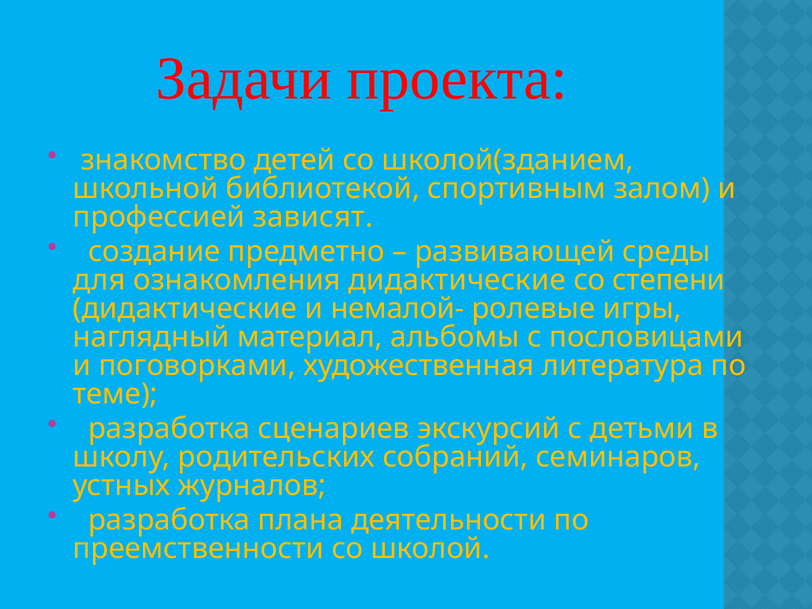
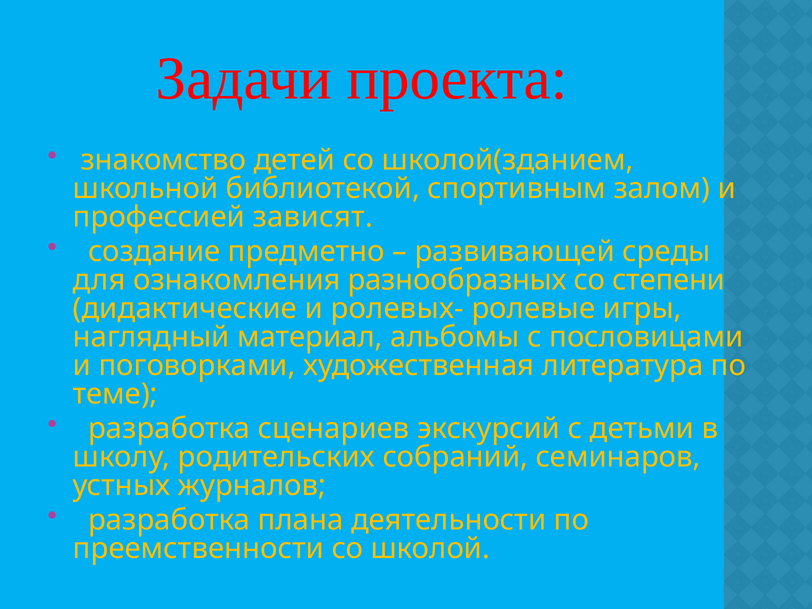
ознакомления дидактические: дидактические -> разнообразных (457, 280)
немалой-: немалой- -> ролевых- (397, 309)
